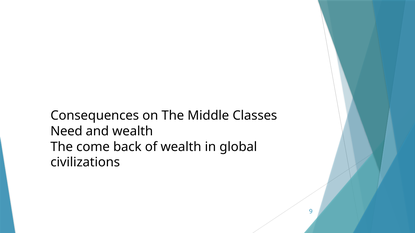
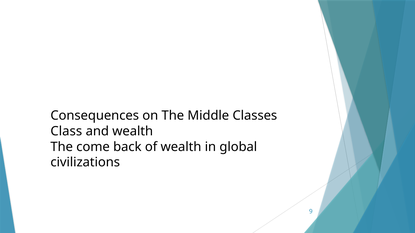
Need: Need -> Class (66, 131)
